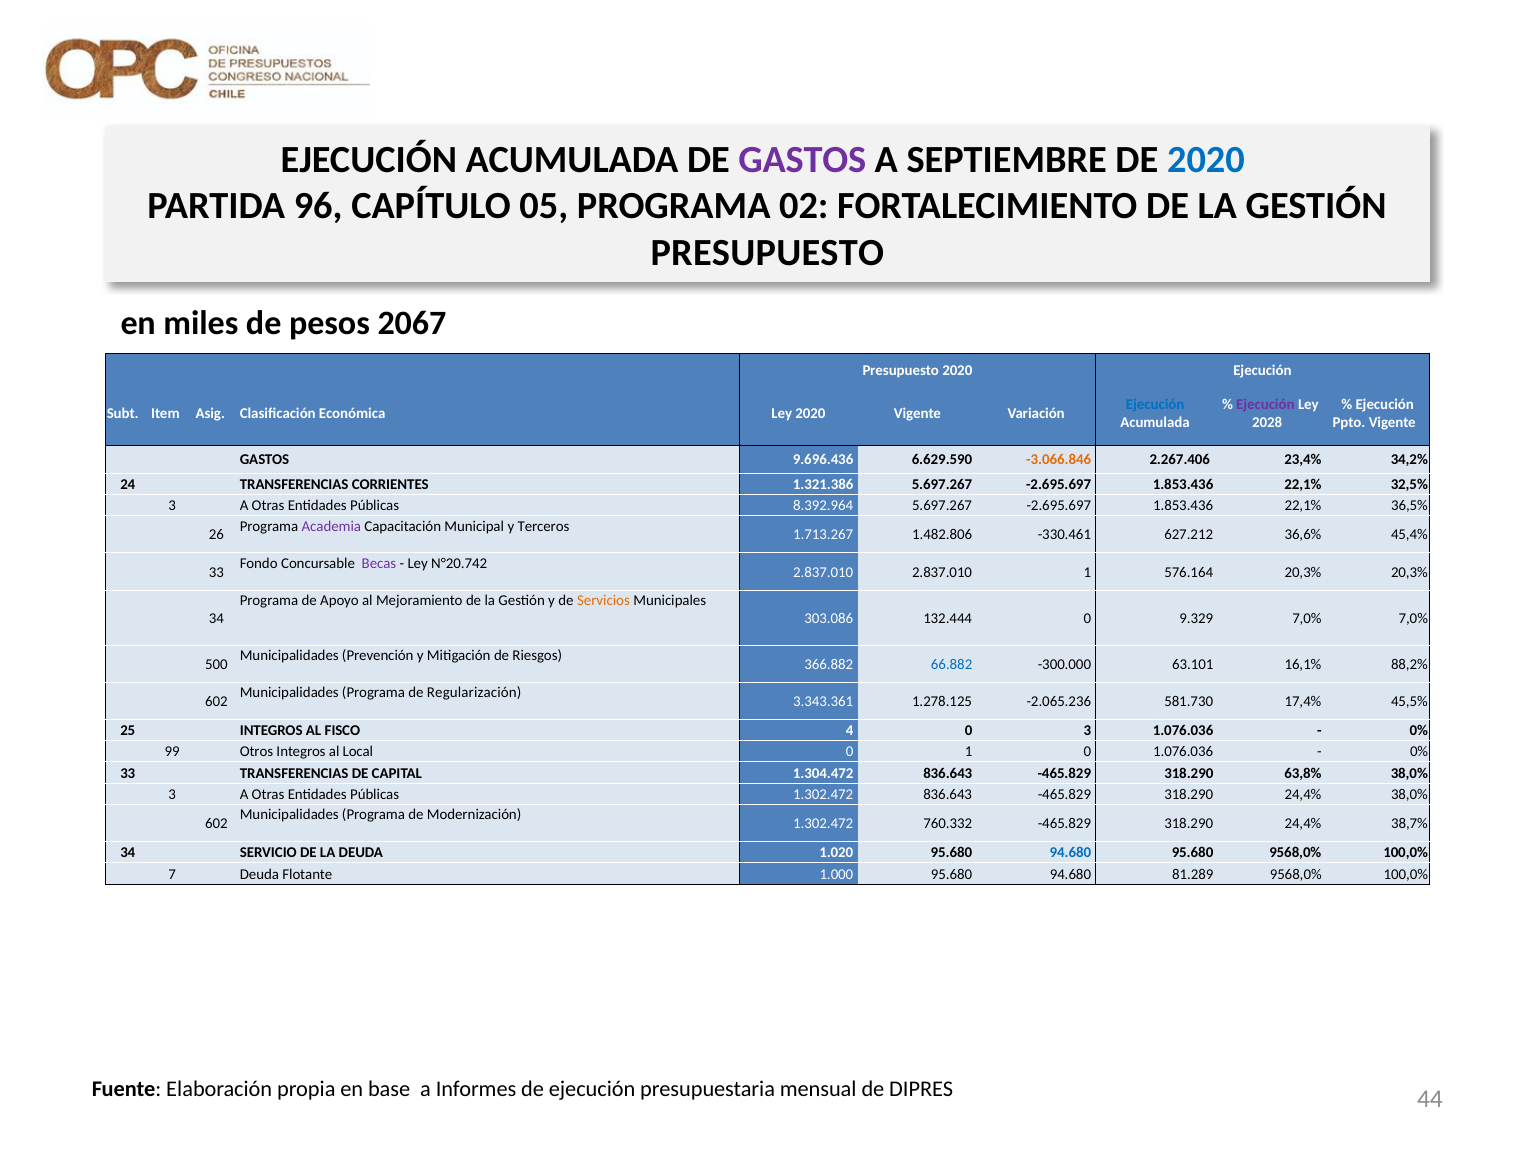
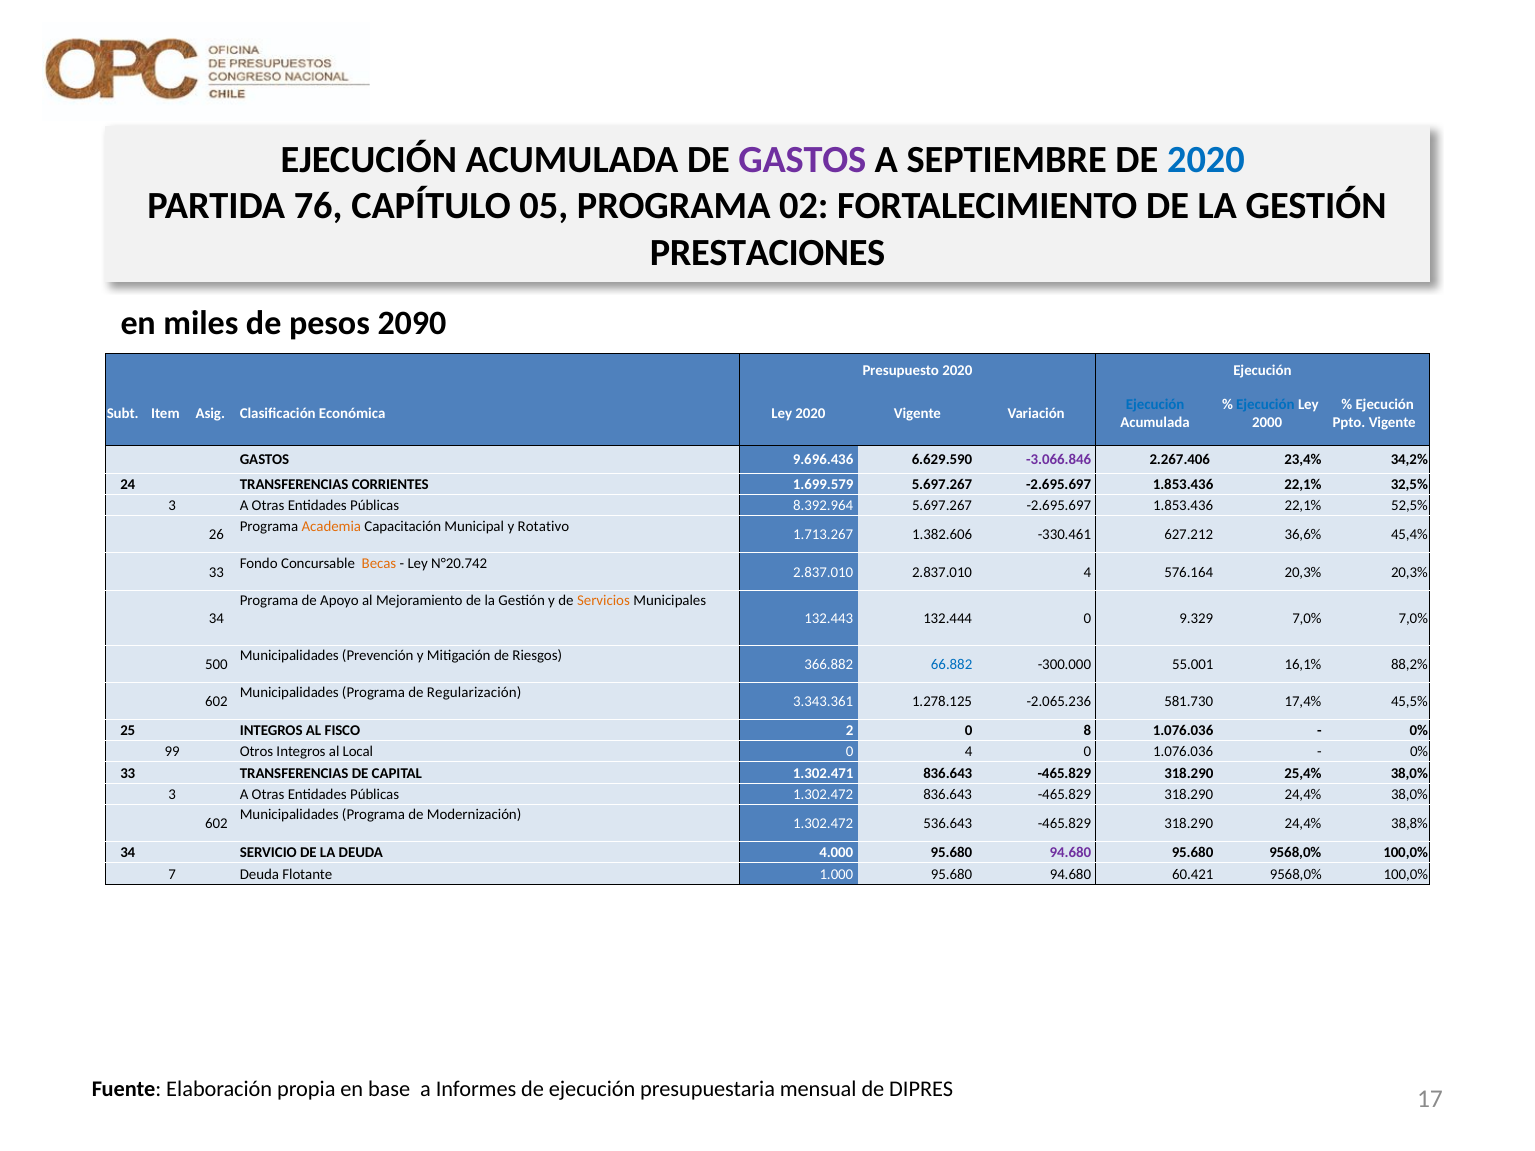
96: 96 -> 76 (318, 206)
PRESUPUESTO: PRESUPUESTO -> PRESTACIONES (768, 252)
2067: 2067 -> 2090 (412, 323)
Ejecución colour: purple -> blue (1265, 404)
2028: 2028 -> 2000 (1267, 423)
-3.066.846 colour: orange -> purple (1059, 460)
1.321.386: 1.321.386 -> 1.699.579 (823, 485)
36,5%: 36,5% -> 52,5% (1409, 506)
Academia colour: purple -> orange (331, 526)
Terceros: Terceros -> Rotativo (543, 526)
1.482.806: 1.482.806 -> 1.382.606 (942, 535)
Becas colour: purple -> orange (379, 563)
2.837.010 1: 1 -> 4 (1087, 572)
303.086: 303.086 -> 132.443 (829, 618)
63.101: 63.101 -> 55.001 (1193, 665)
4: 4 -> 2 (850, 731)
0 3: 3 -> 8 (1087, 731)
0 1: 1 -> 4 (969, 752)
1.304.472: 1.304.472 -> 1.302.471 (823, 773)
63,8%: 63,8% -> 25,4% (1303, 773)
760.332: 760.332 -> 536.643 (948, 824)
38,7%: 38,7% -> 38,8% (1409, 824)
1.020: 1.020 -> 4.000 (836, 853)
94.680 colour: blue -> purple (1070, 853)
81.289: 81.289 -> 60.421 (1193, 874)
44: 44 -> 17 (1430, 1099)
